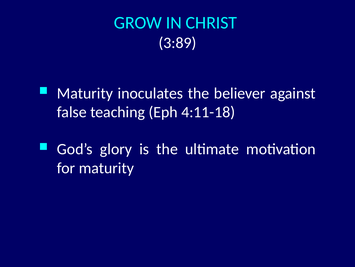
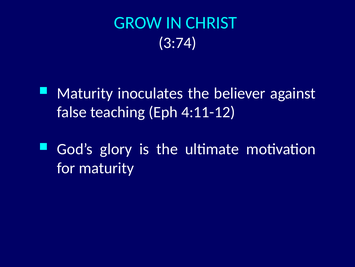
3:89: 3:89 -> 3:74 (177, 43)
4:11-18: 4:11-18 -> 4:11-12 (208, 112)
